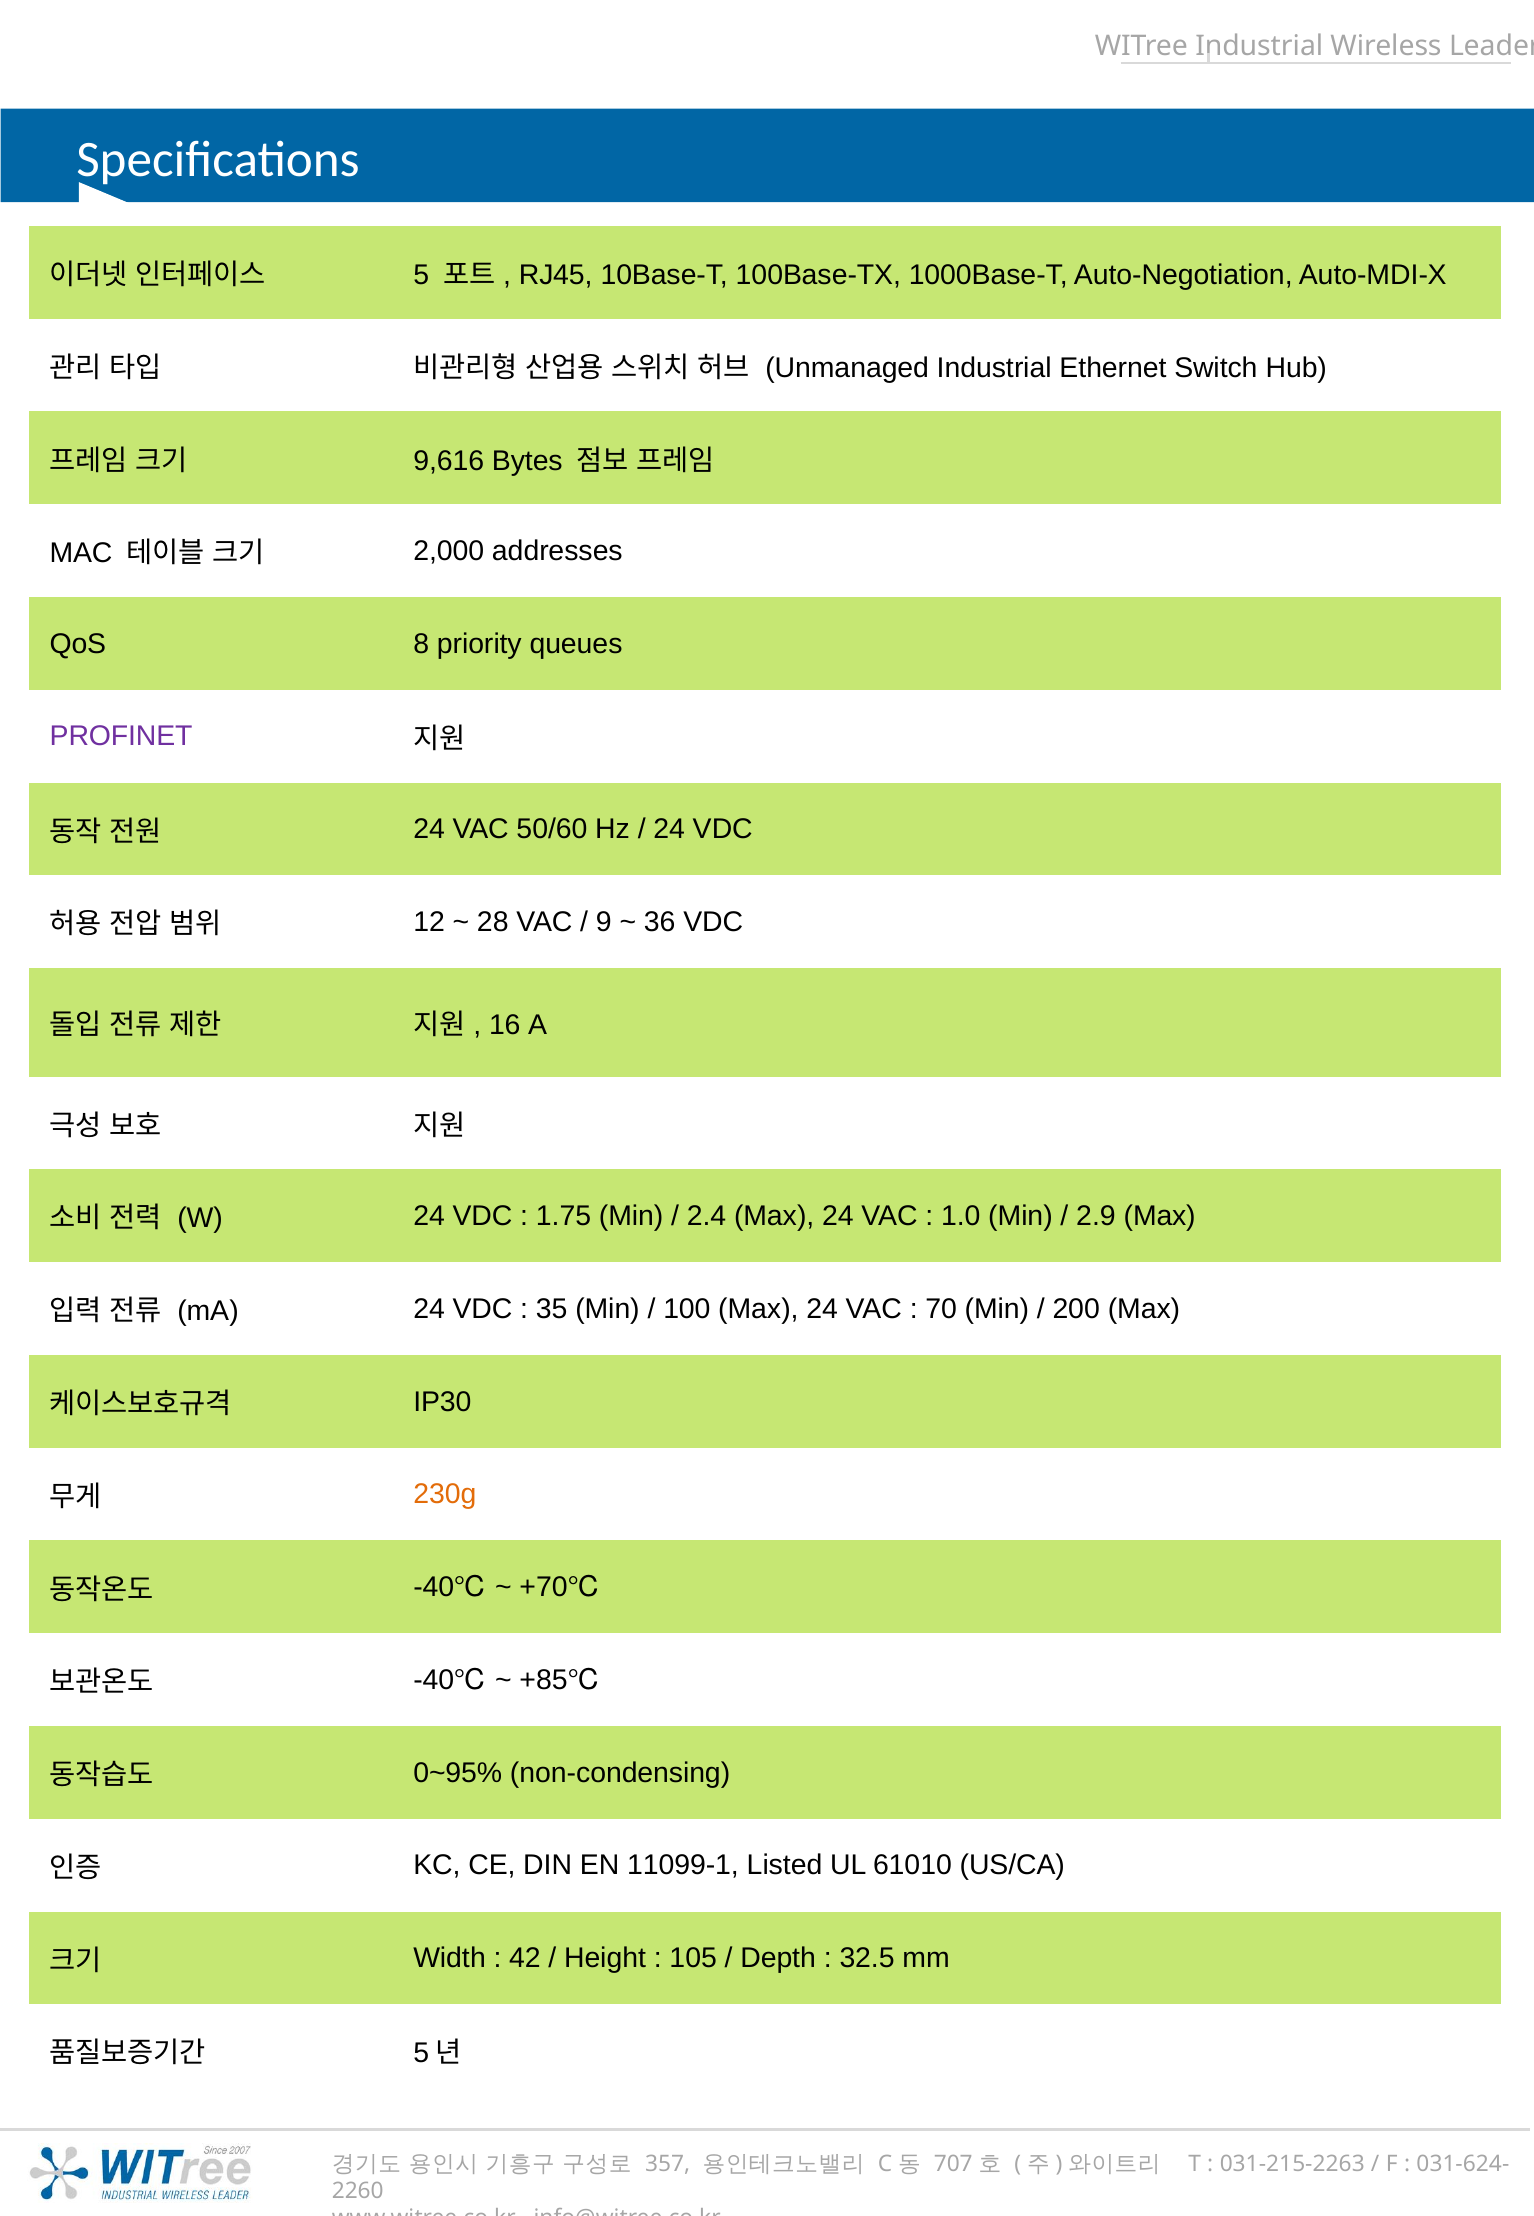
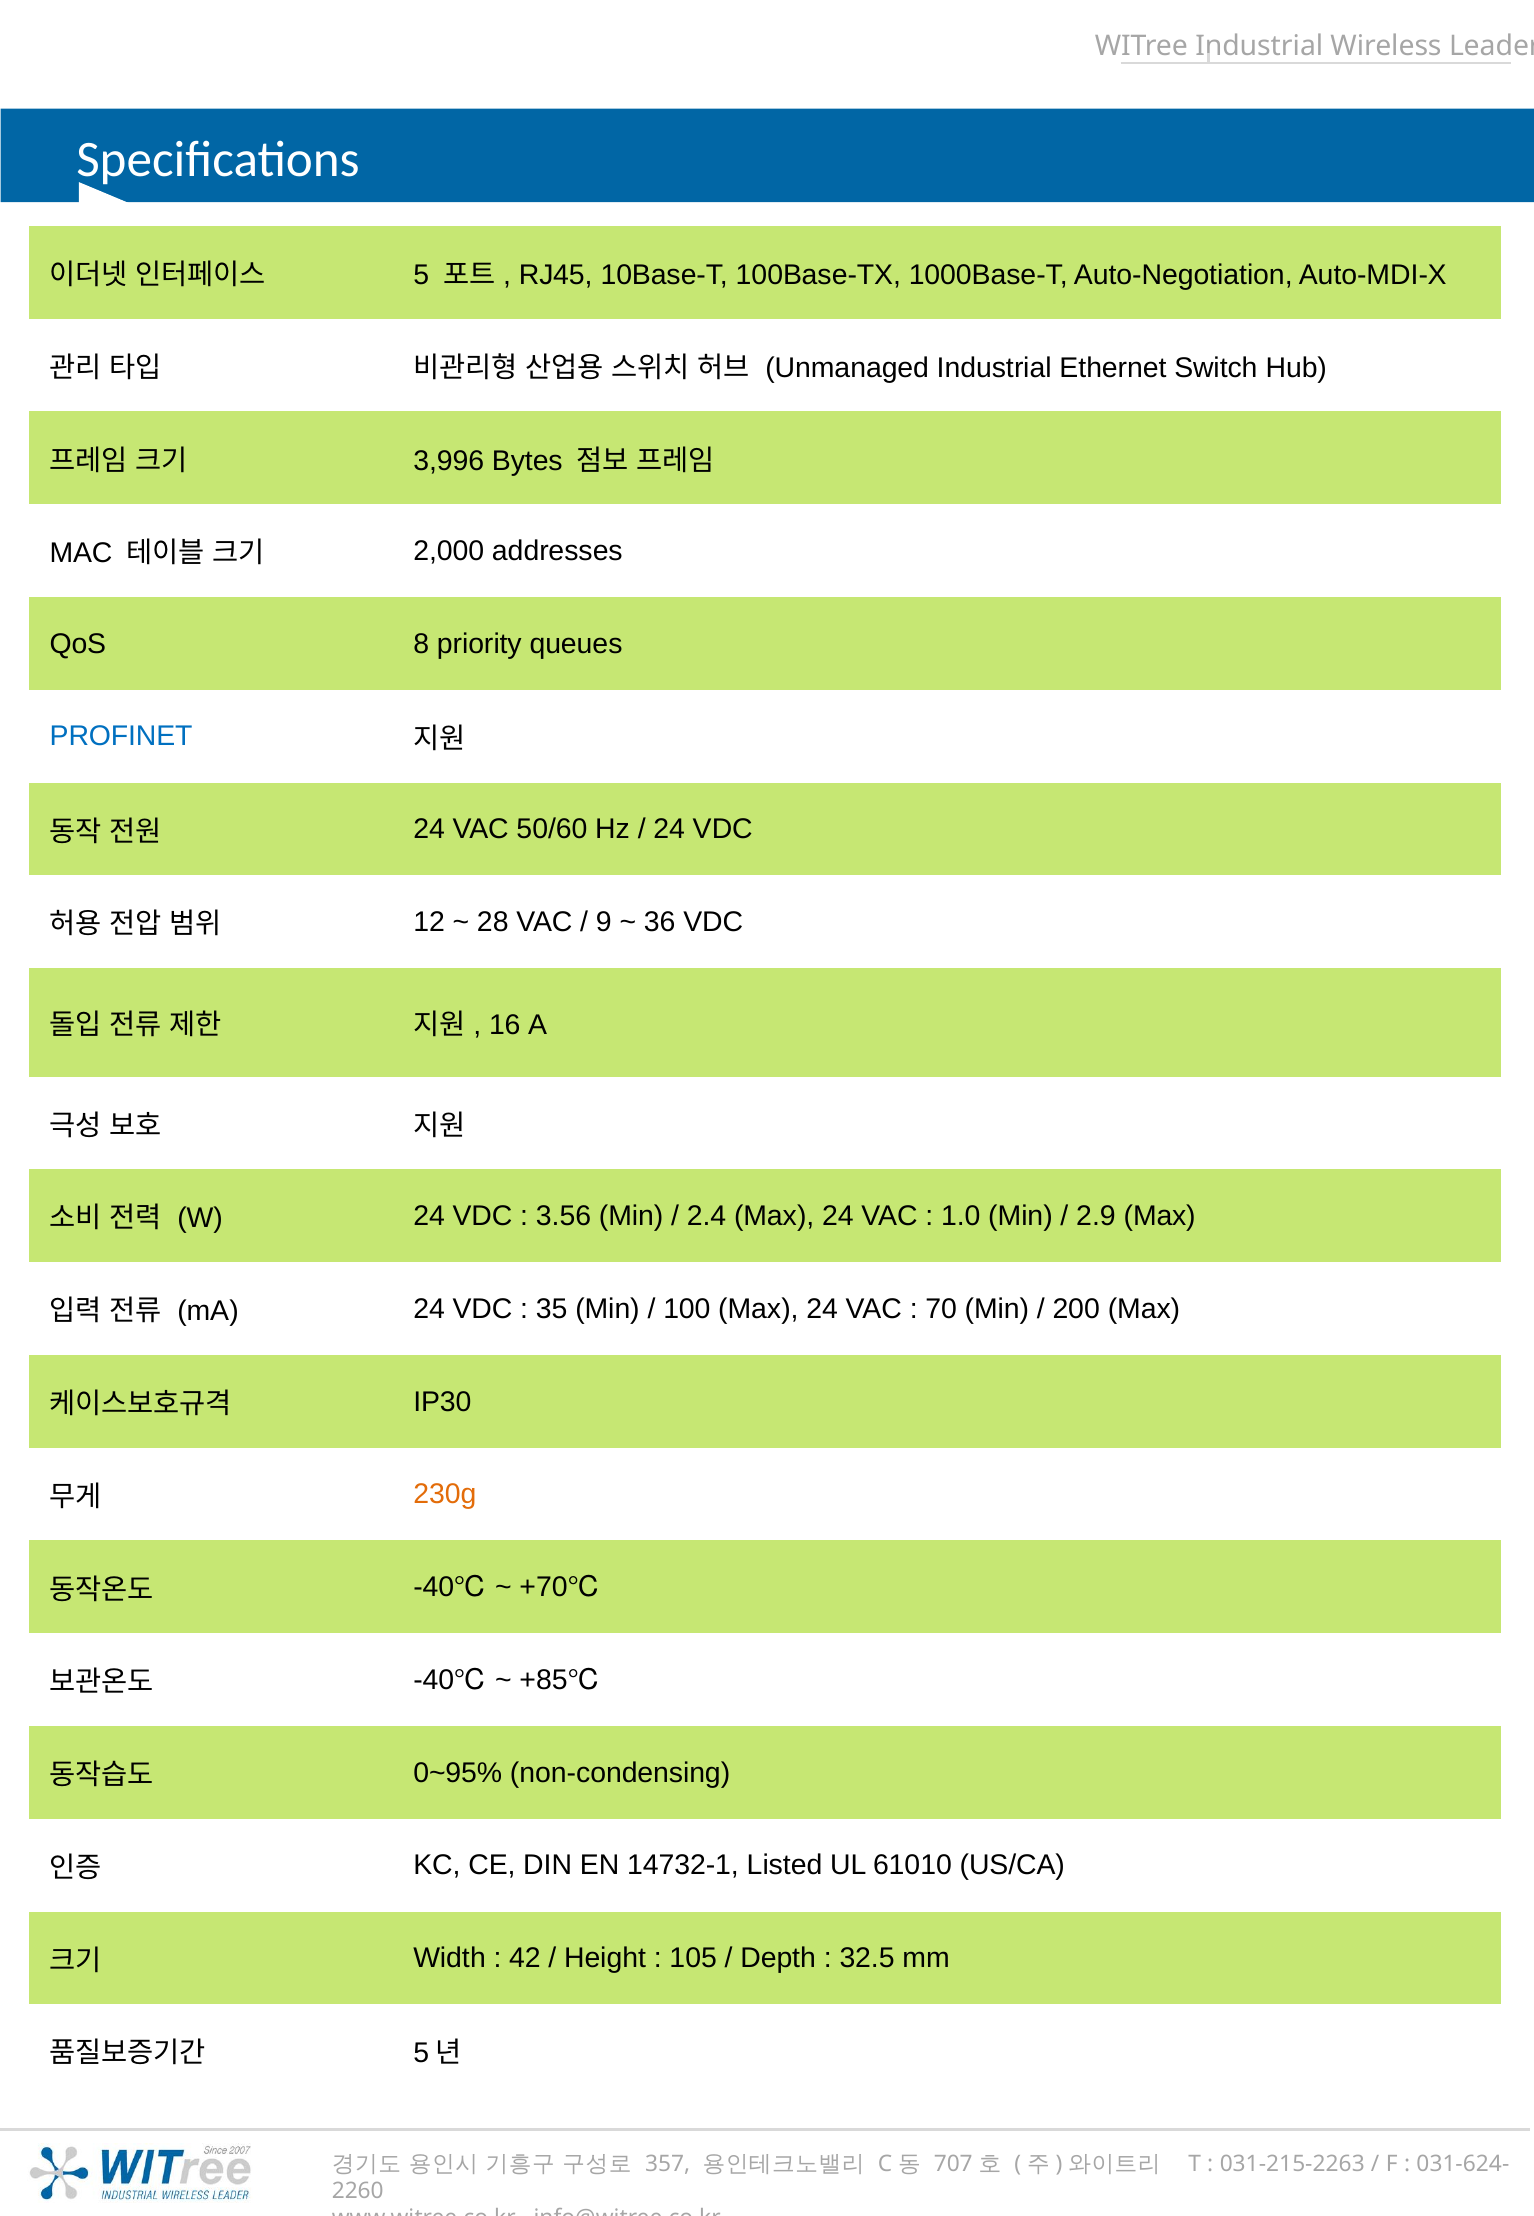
9,616: 9,616 -> 3,996 (449, 461)
PROFINET colour: purple -> blue (121, 736)
1.75: 1.75 -> 3.56 (564, 1216)
11099-1: 11099-1 -> 14732-1 (683, 1865)
